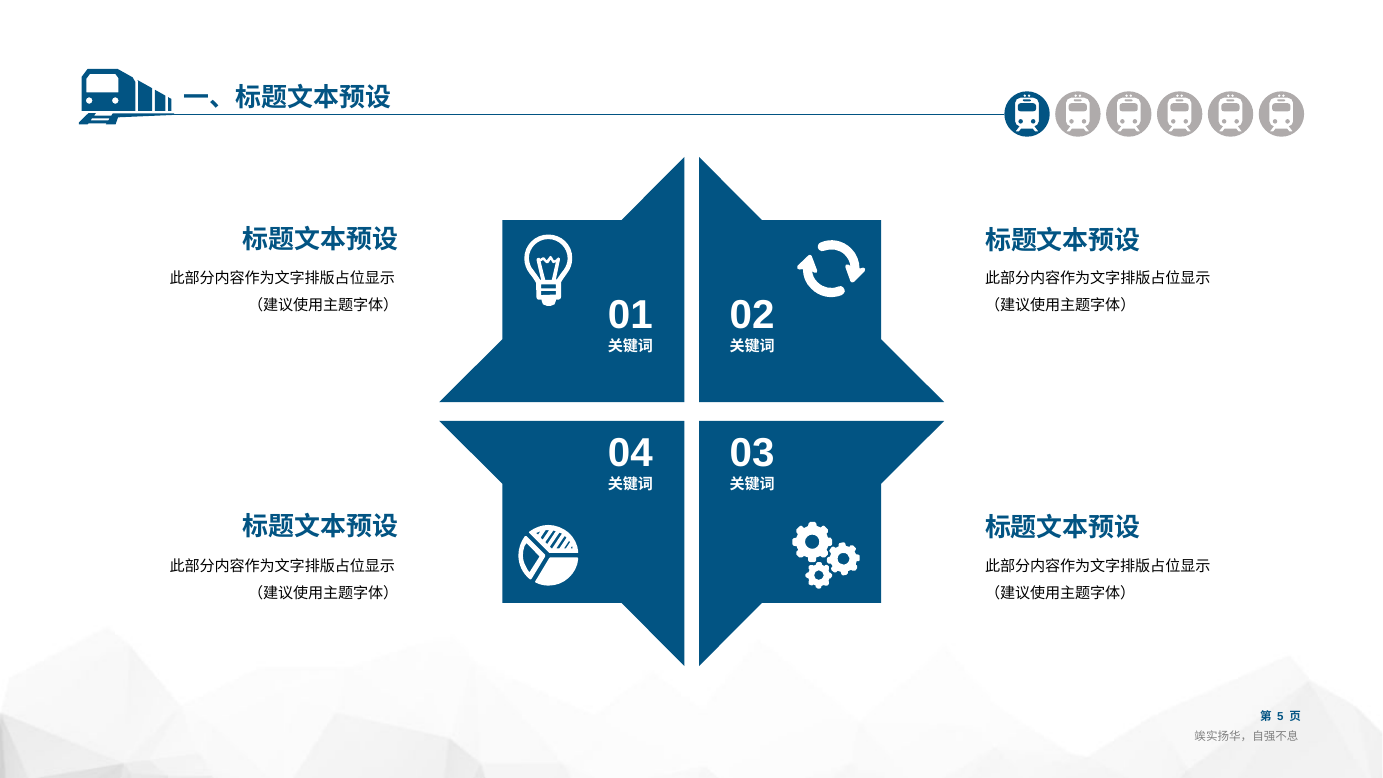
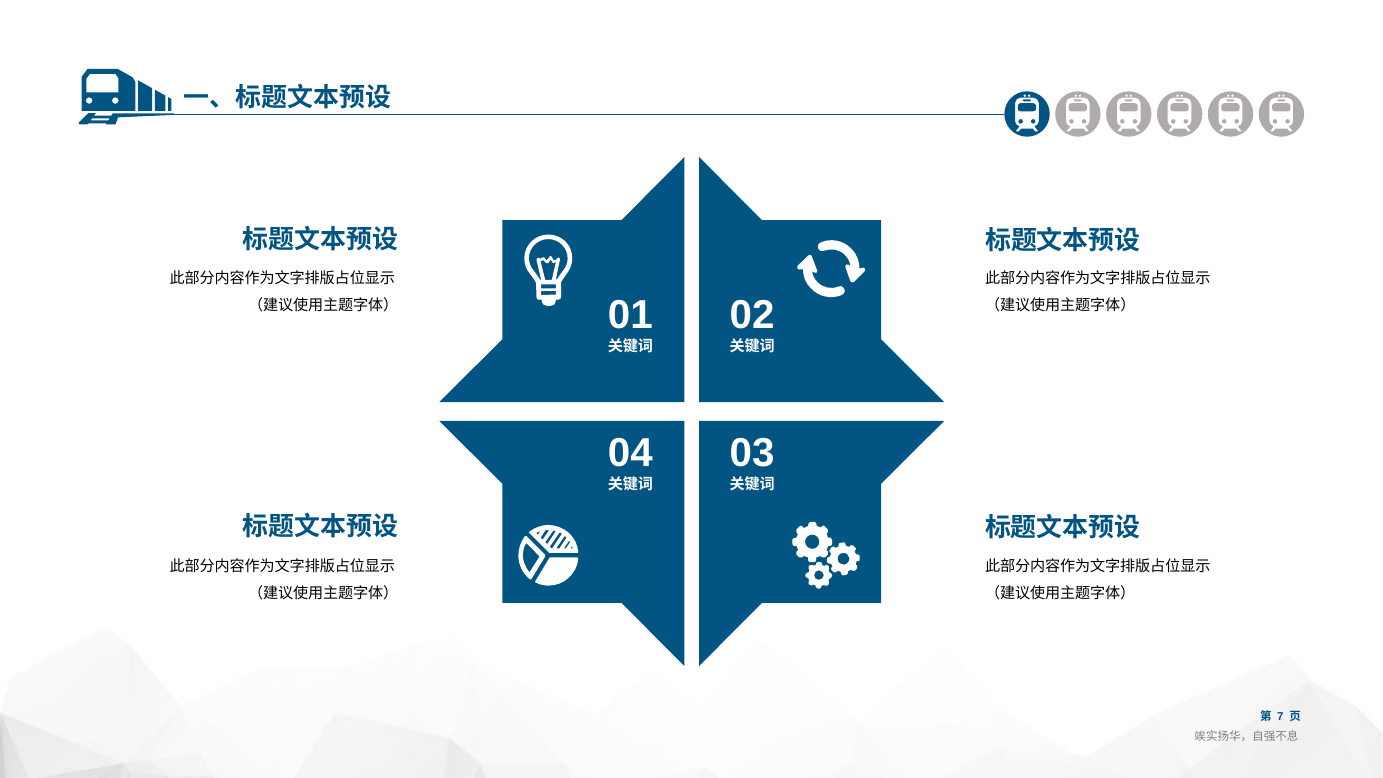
5: 5 -> 7 (1280, 717)
